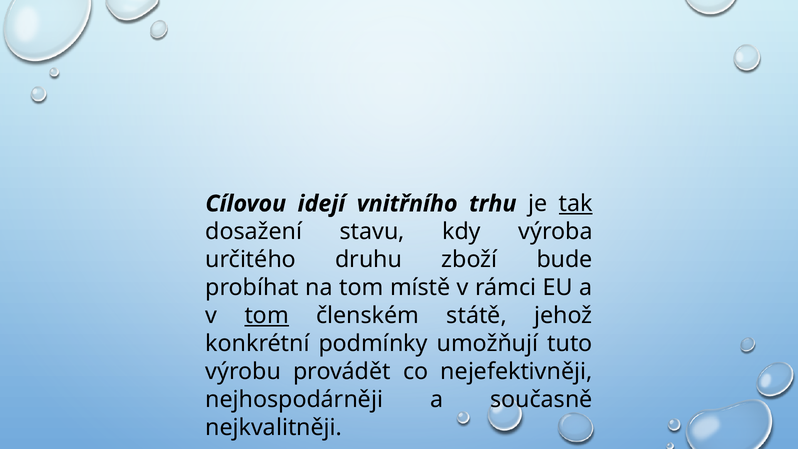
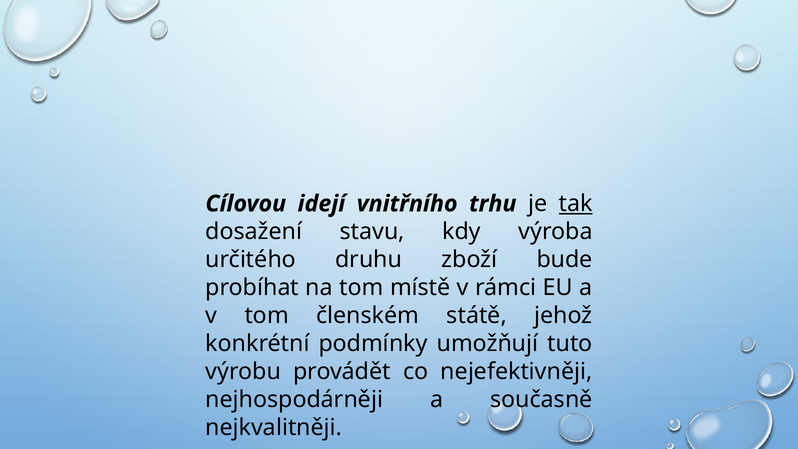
tom underline: present -> none (267, 315)
